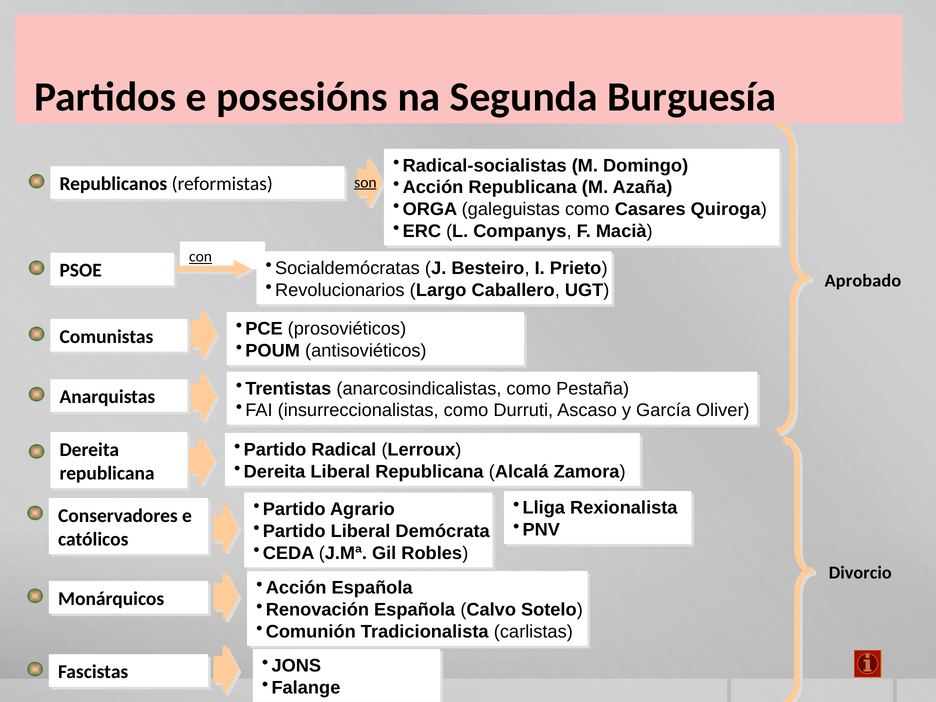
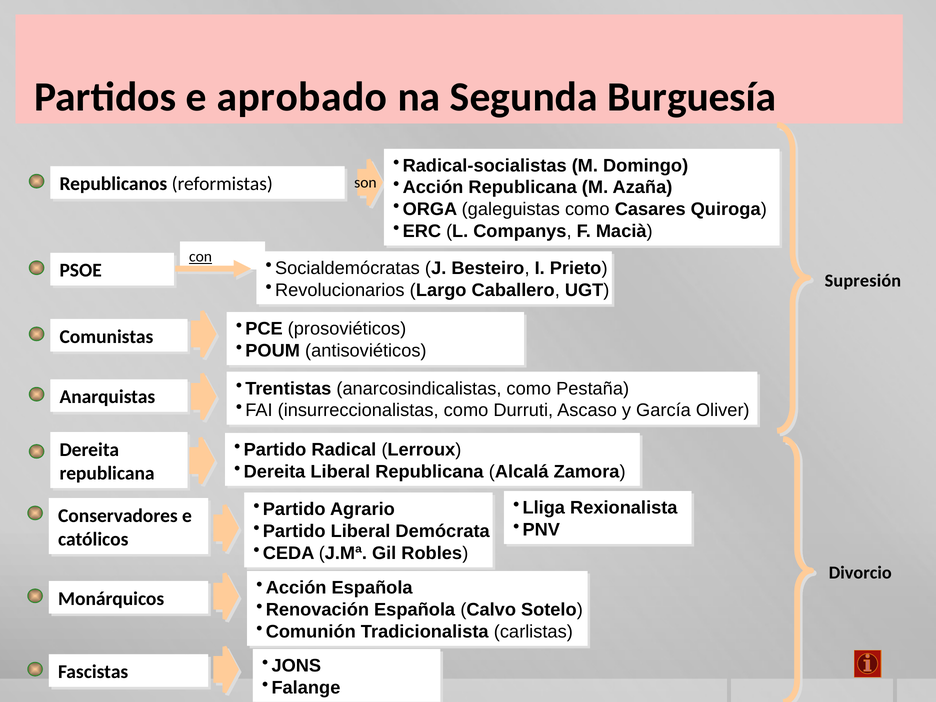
posesións: posesións -> aprobado (302, 97)
son underline: present -> none (365, 182)
Aprobado: Aprobado -> Supresión (863, 281)
